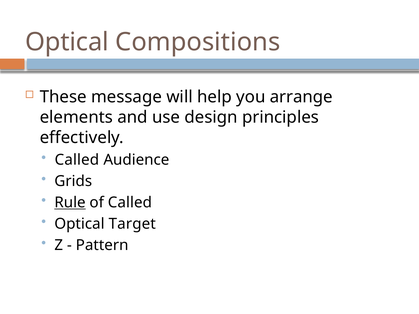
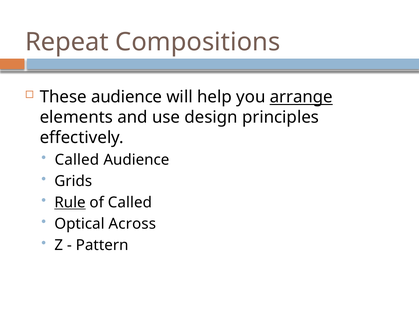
Optical: Optical -> Repeat (67, 42)
These message: message -> audience (127, 97)
arrange underline: none -> present (301, 97)
Target: Target -> Across (132, 224)
